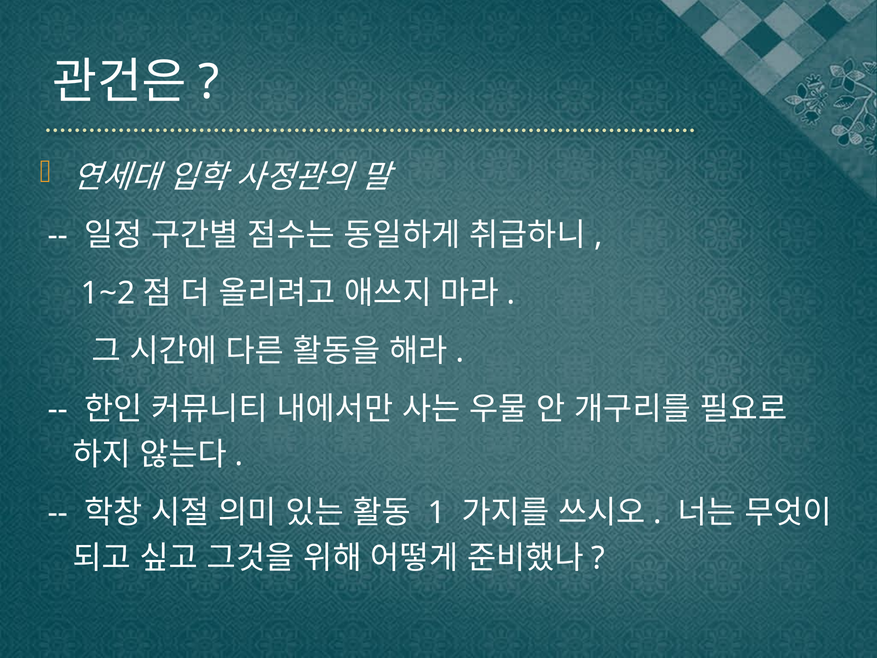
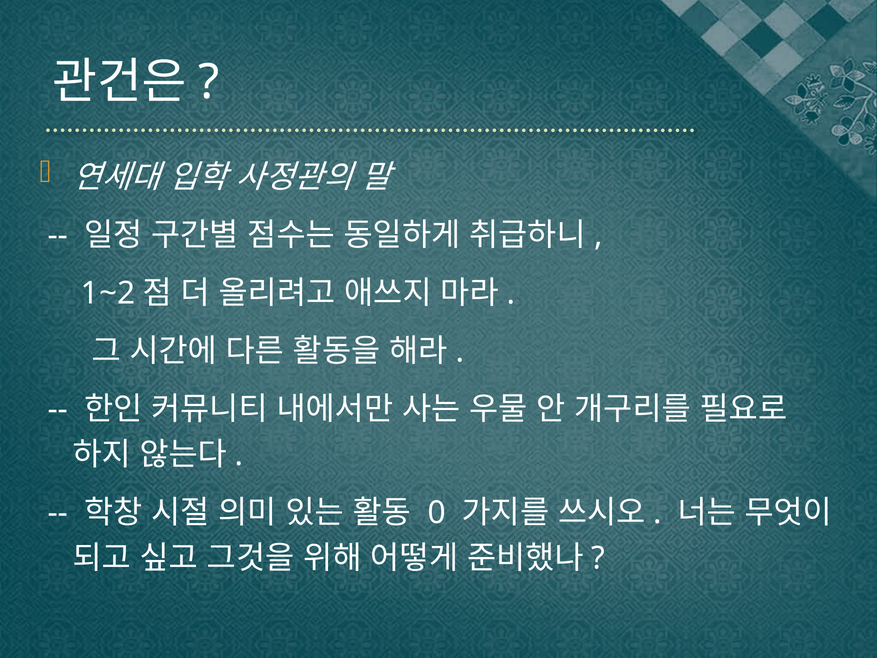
1: 1 -> 0 (437, 513)
